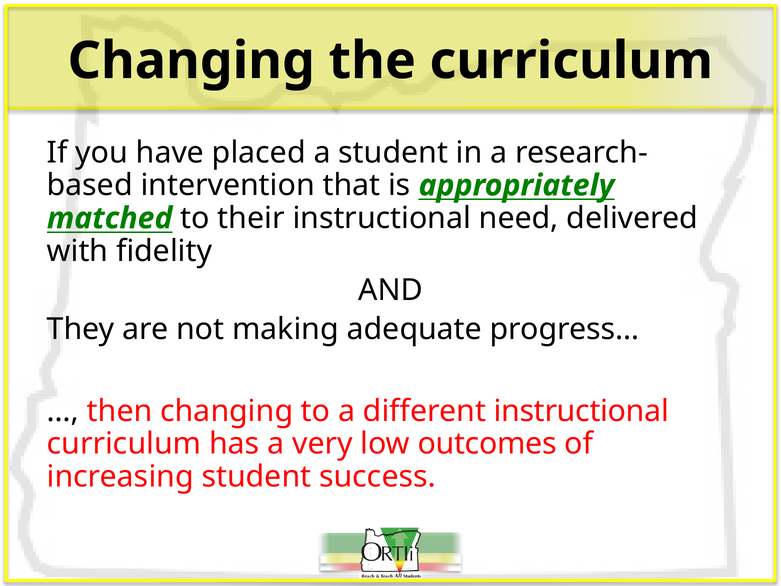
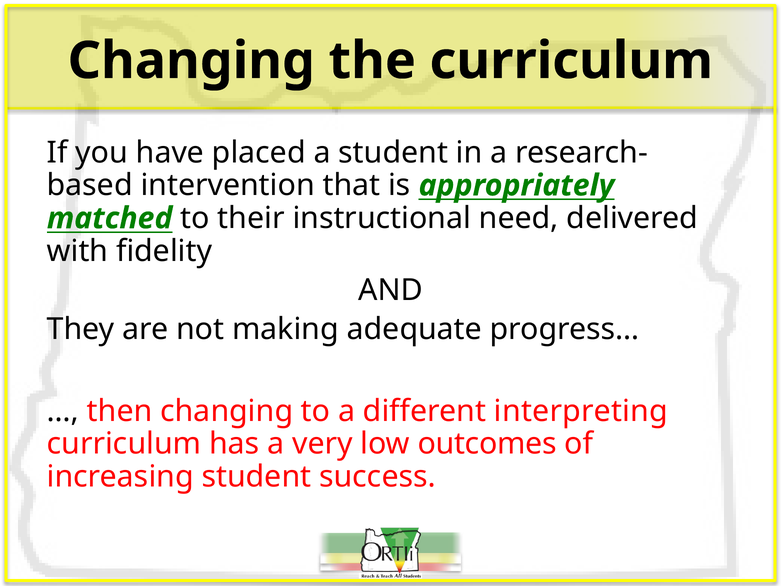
different instructional: instructional -> interpreting (581, 411)
